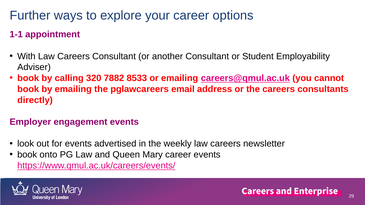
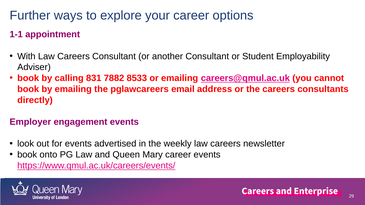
320: 320 -> 831 (94, 78)
